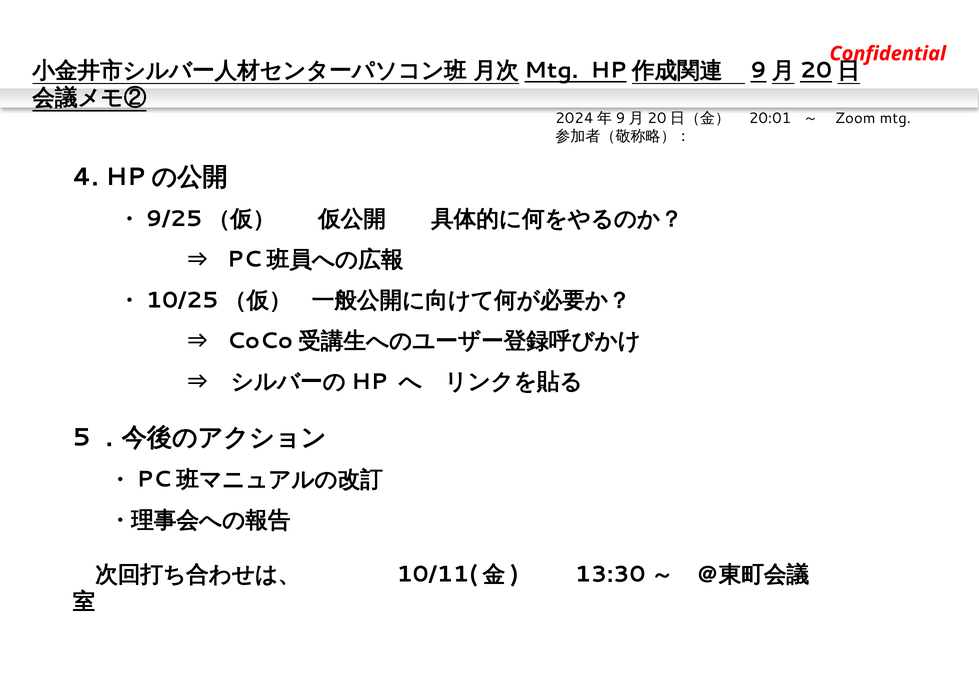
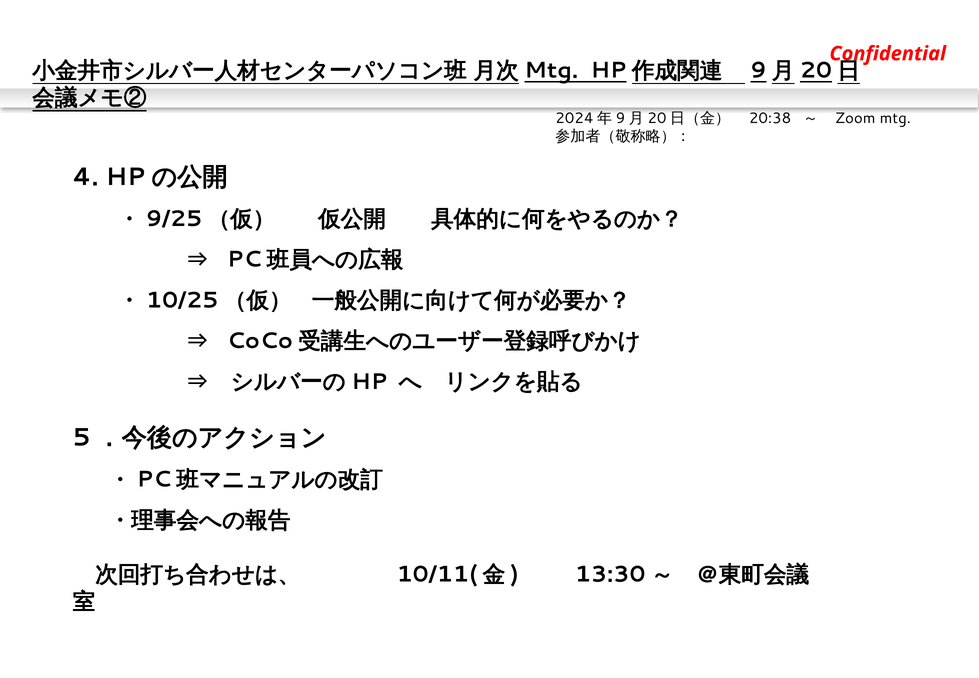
20:01: 20:01 -> 20:38 (770, 118)
